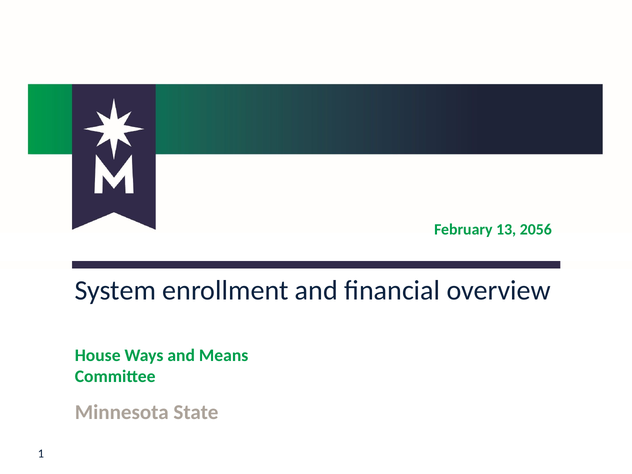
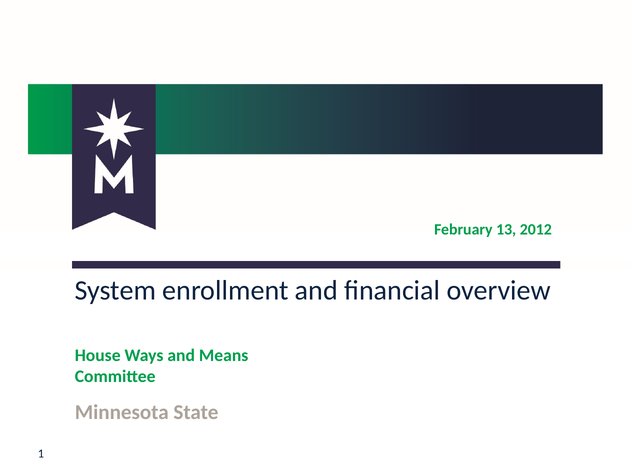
2056: 2056 -> 2012 (536, 230)
